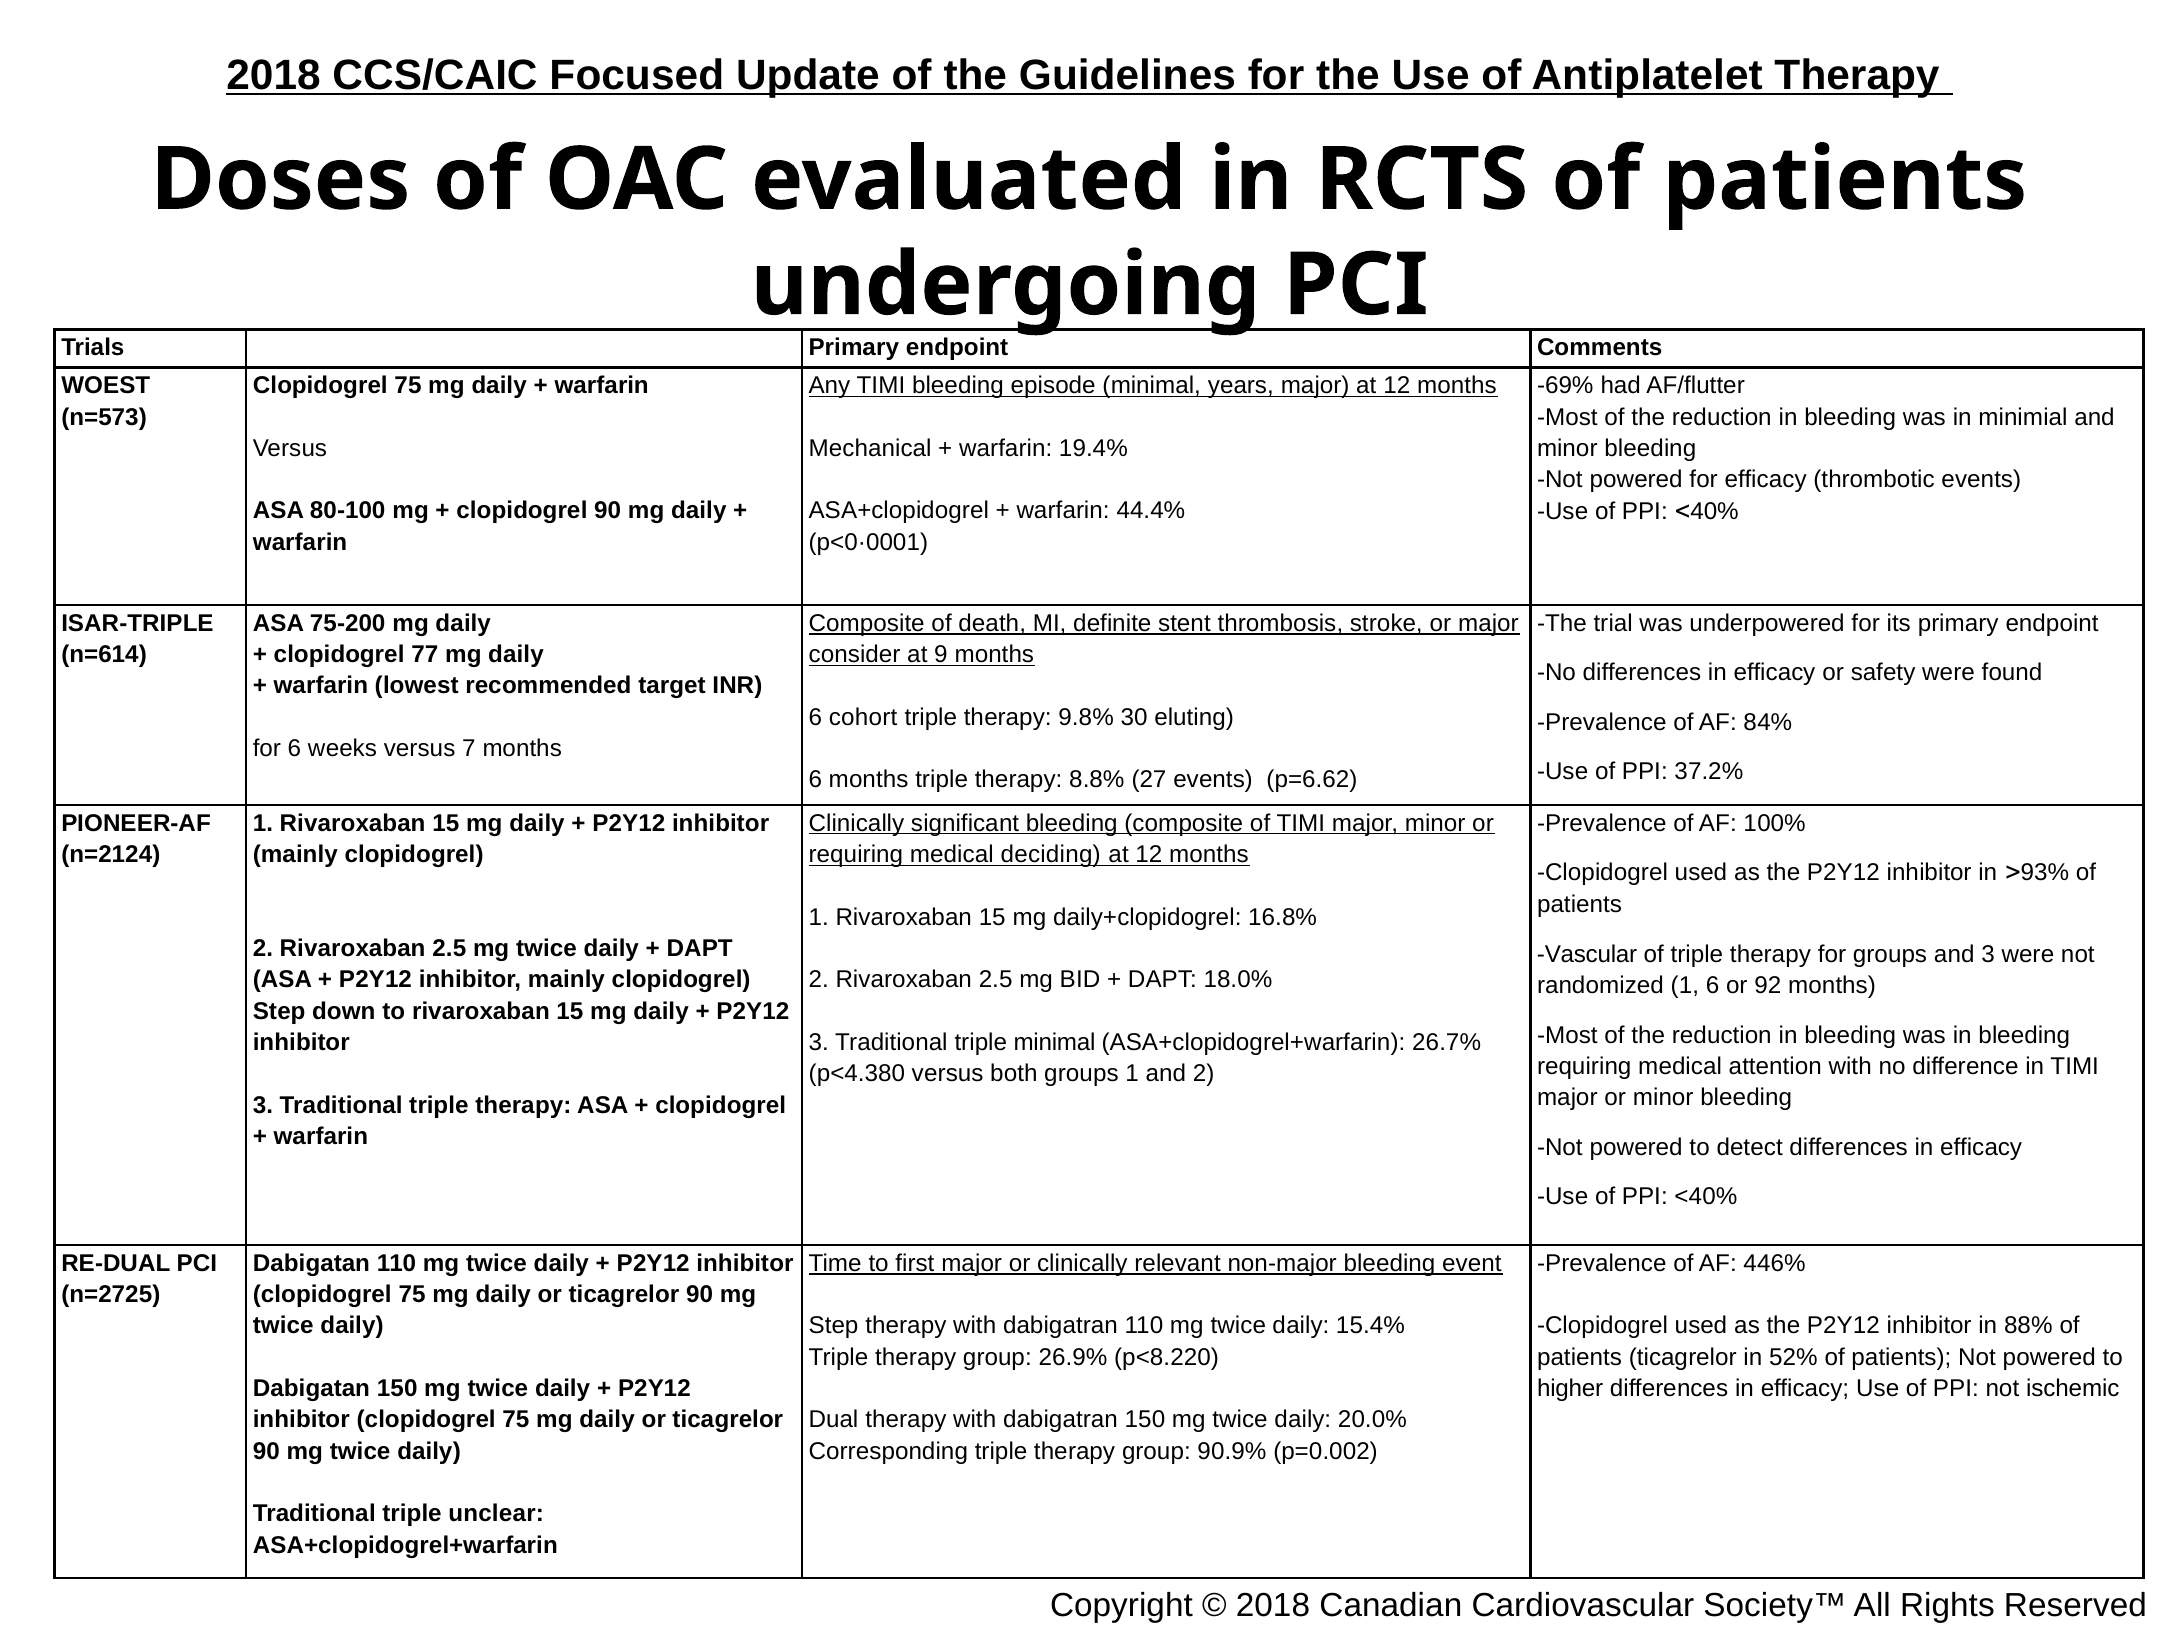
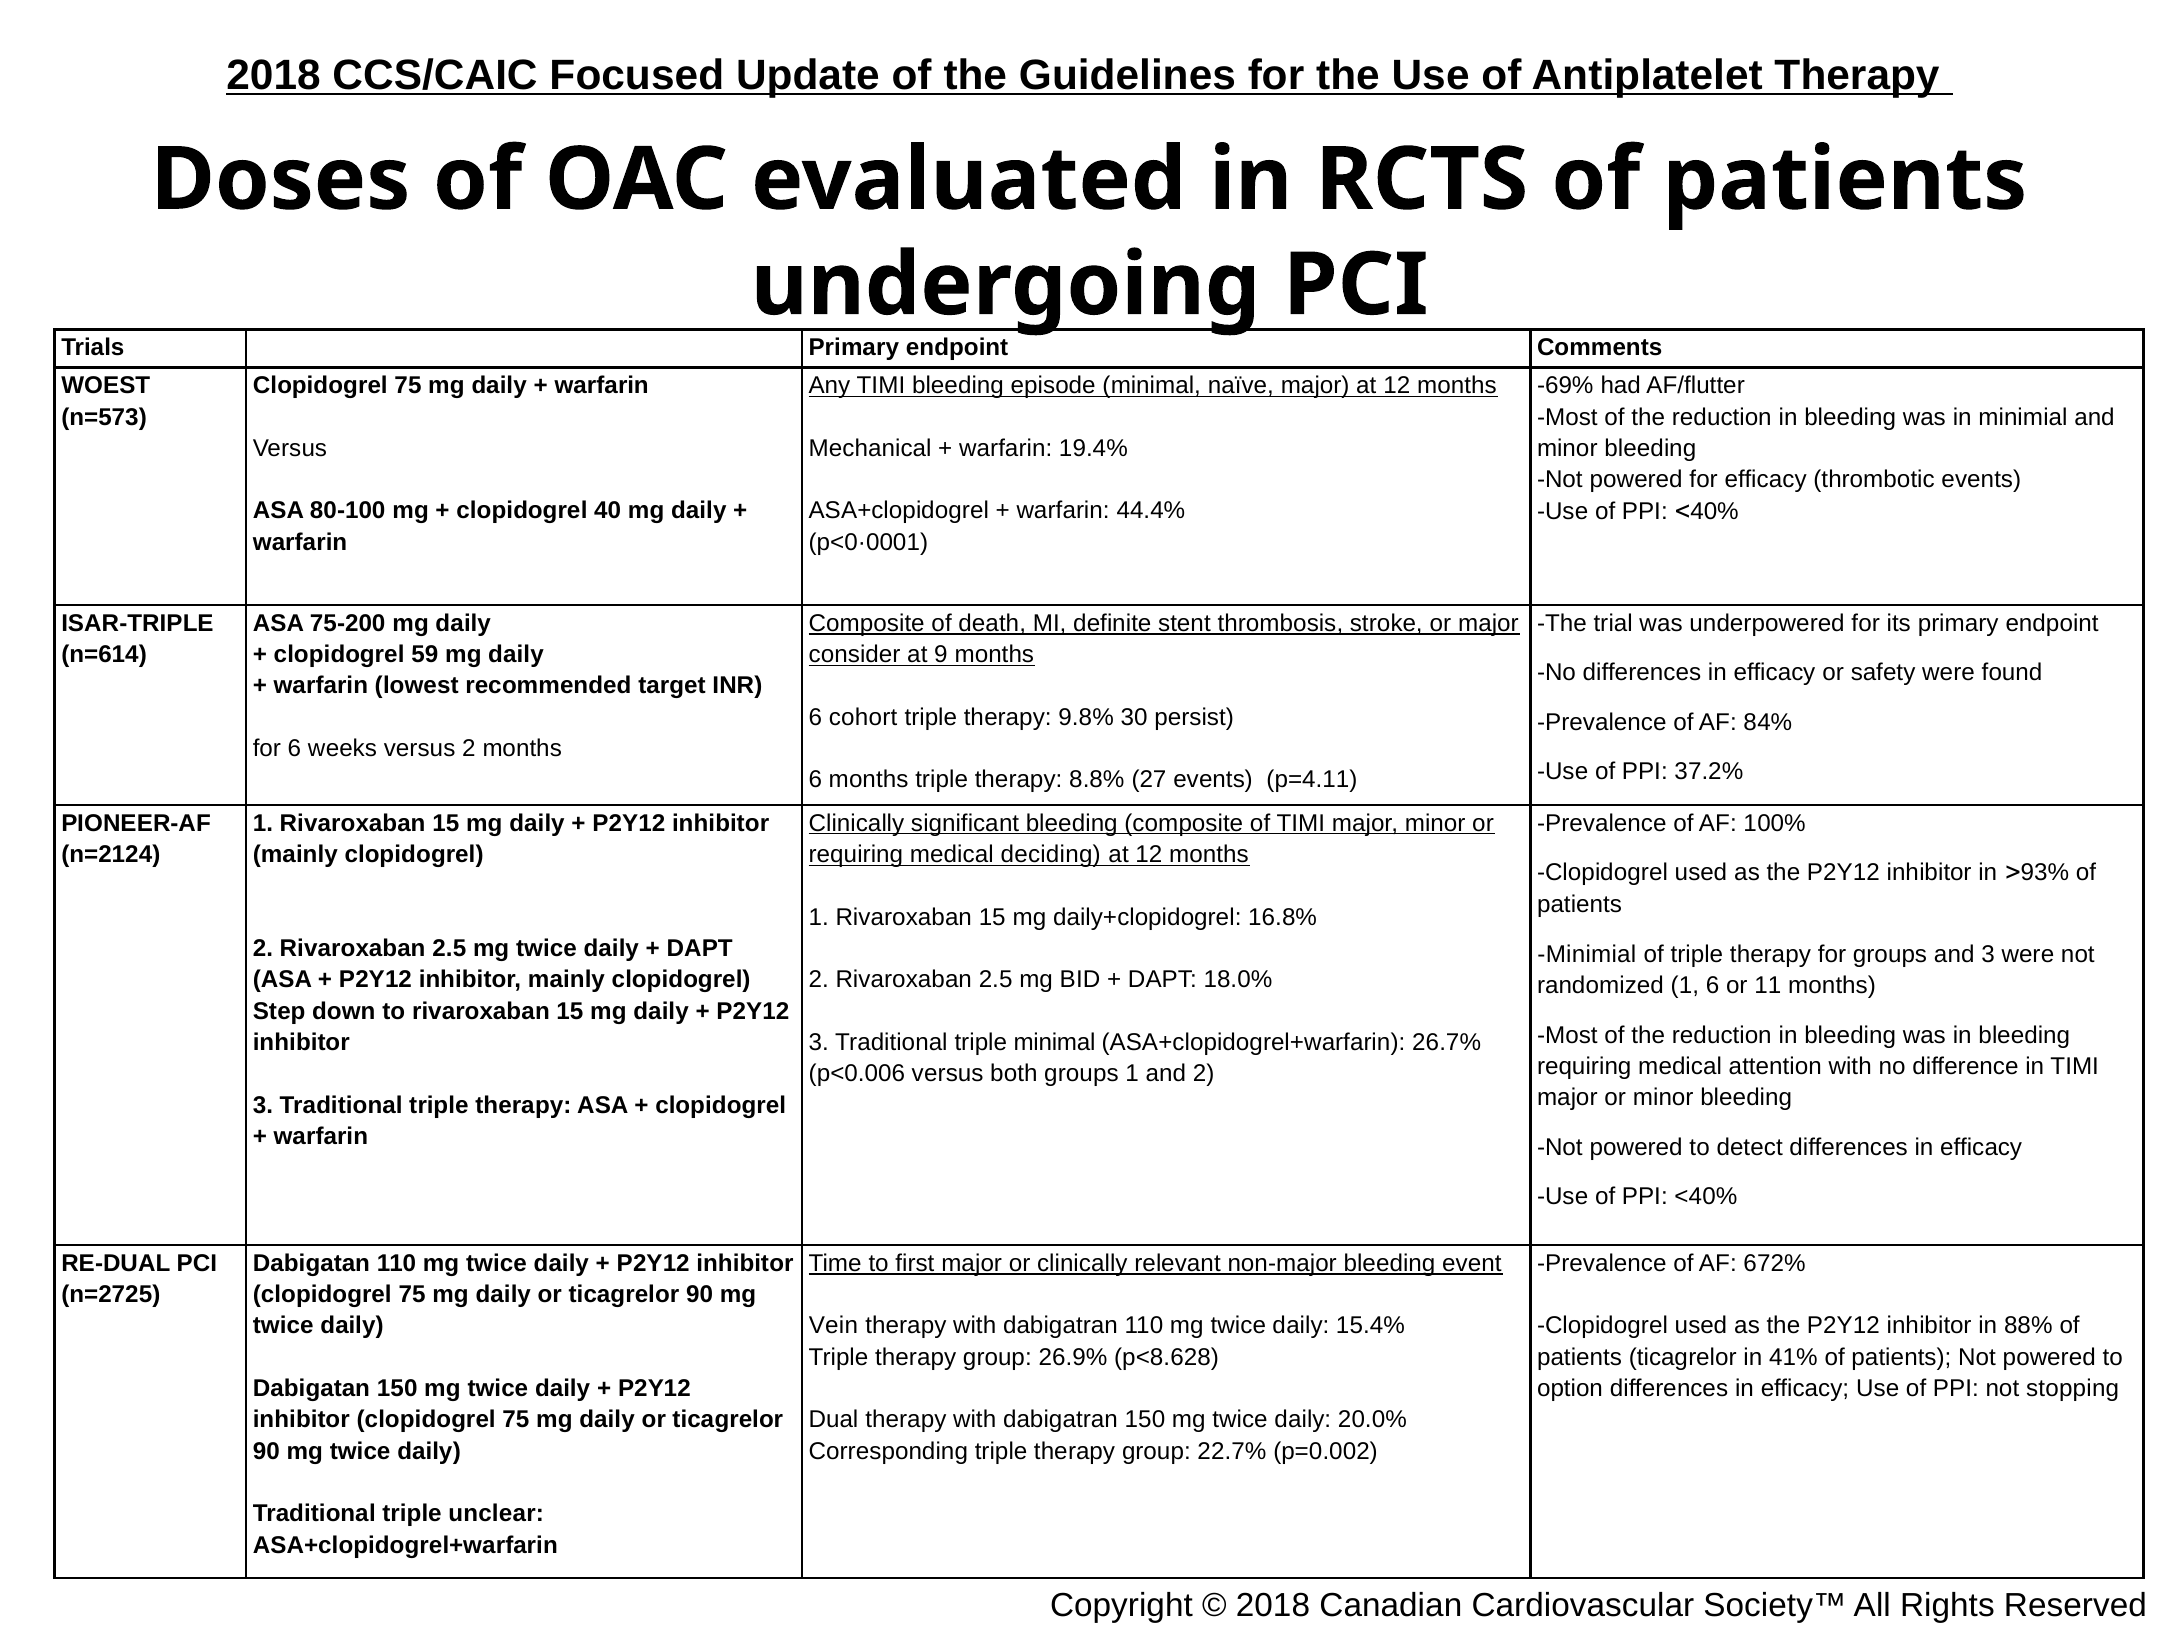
years: years -> naïve (1241, 386)
clopidogrel 90: 90 -> 40 (608, 511)
77: 77 -> 59 (425, 655)
eluting: eluting -> persist (1194, 717)
versus 7: 7 -> 2 (469, 749)
p=6.62: p=6.62 -> p=4.11 (1312, 780)
Vascular: Vascular -> Minimial (1587, 954)
92: 92 -> 11 (1768, 986)
p<4.380: p<4.380 -> p<0.006 (857, 1074)
446%: 446% -> 672% (1775, 1263)
Step: Step -> Vein (833, 1326)
p<8.220: p<8.220 -> p<8.628 (1167, 1357)
52%: 52% -> 41% (1793, 1357)
higher: higher -> option (1570, 1389)
ischemic: ischemic -> stopping (2073, 1389)
90.9%: 90.9% -> 22.7% (1232, 1451)
